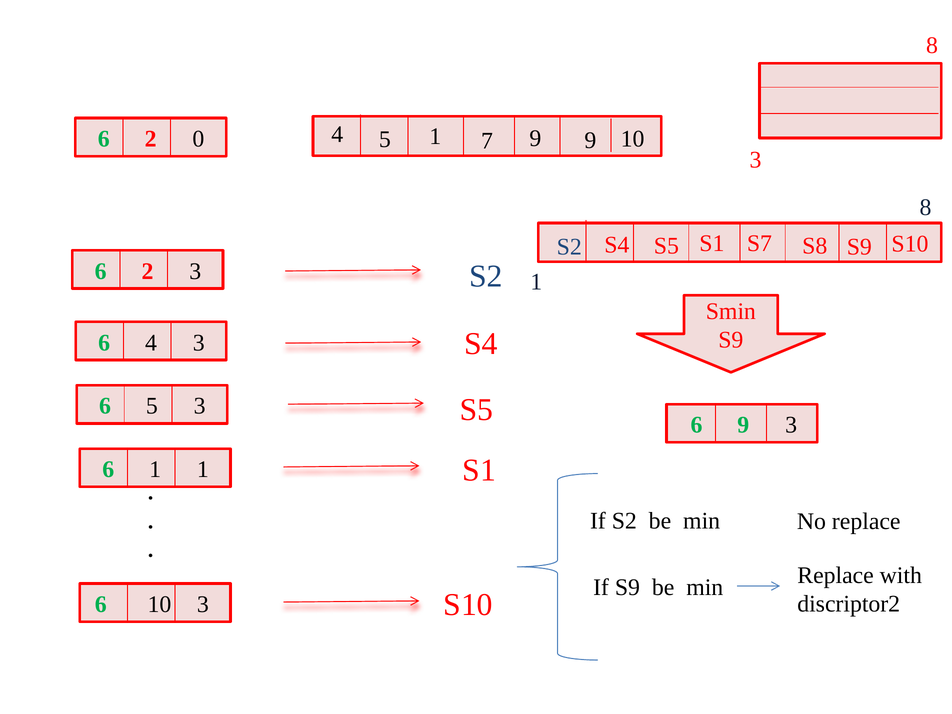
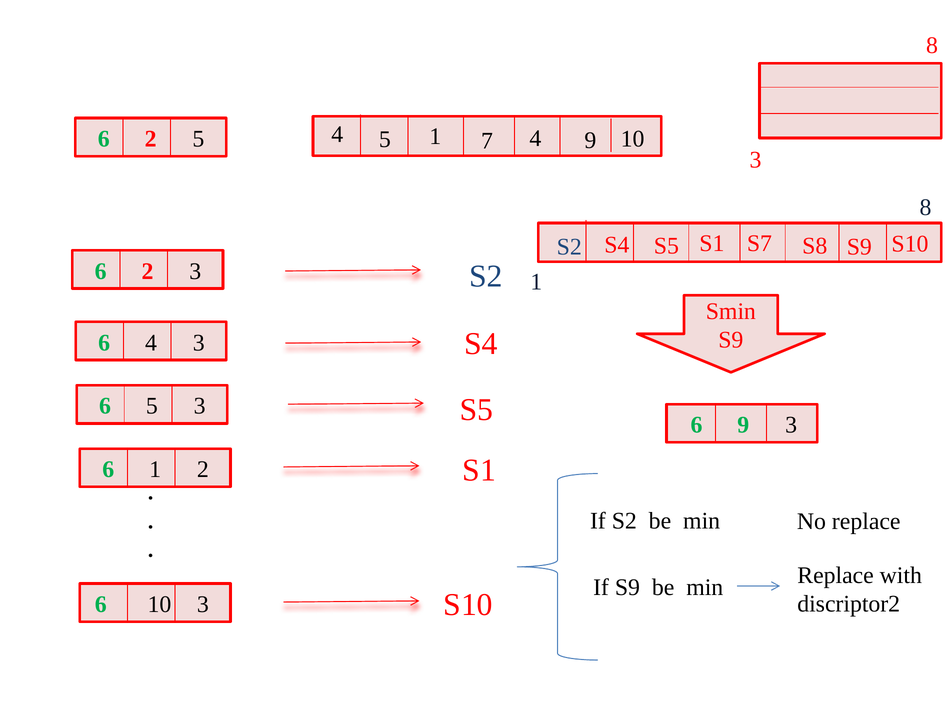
7 9: 9 -> 4 (535, 138)
2 0: 0 -> 5 (198, 139)
1 1: 1 -> 2 (203, 470)
